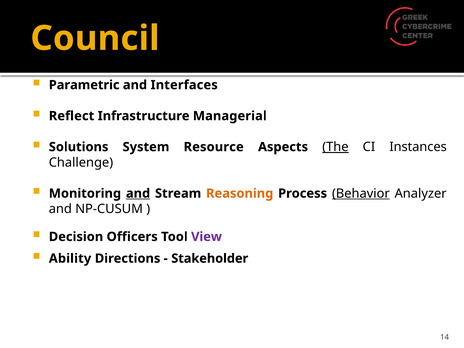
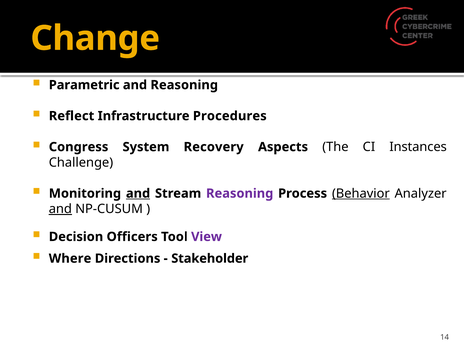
Council: Council -> Change (95, 38)
and Interfaces: Interfaces -> Reasoning (184, 85)
Managerial: Managerial -> Procedures (230, 116)
Solutions: Solutions -> Congress (79, 147)
Resource: Resource -> Recovery (214, 147)
The underline: present -> none (335, 147)
Reasoning colour: orange -> purple (240, 193)
and underline: none -> present (60, 209)
Ability: Ability -> Where (70, 258)
